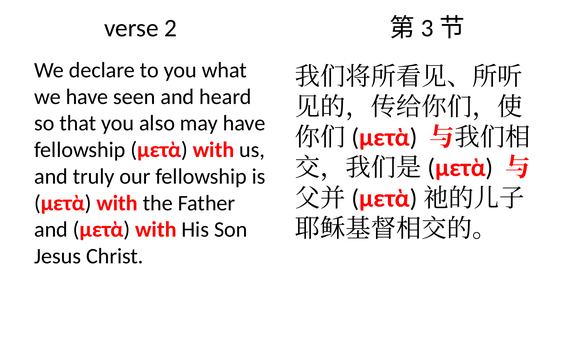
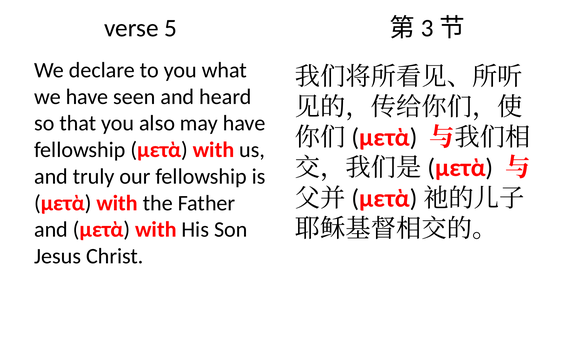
2: 2 -> 5 (171, 28)
